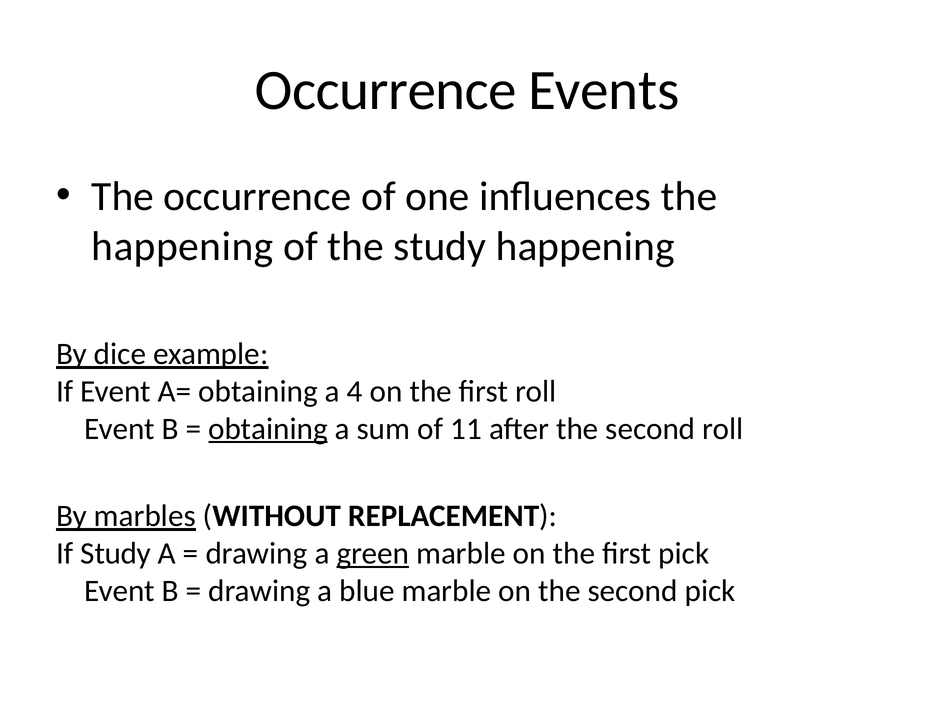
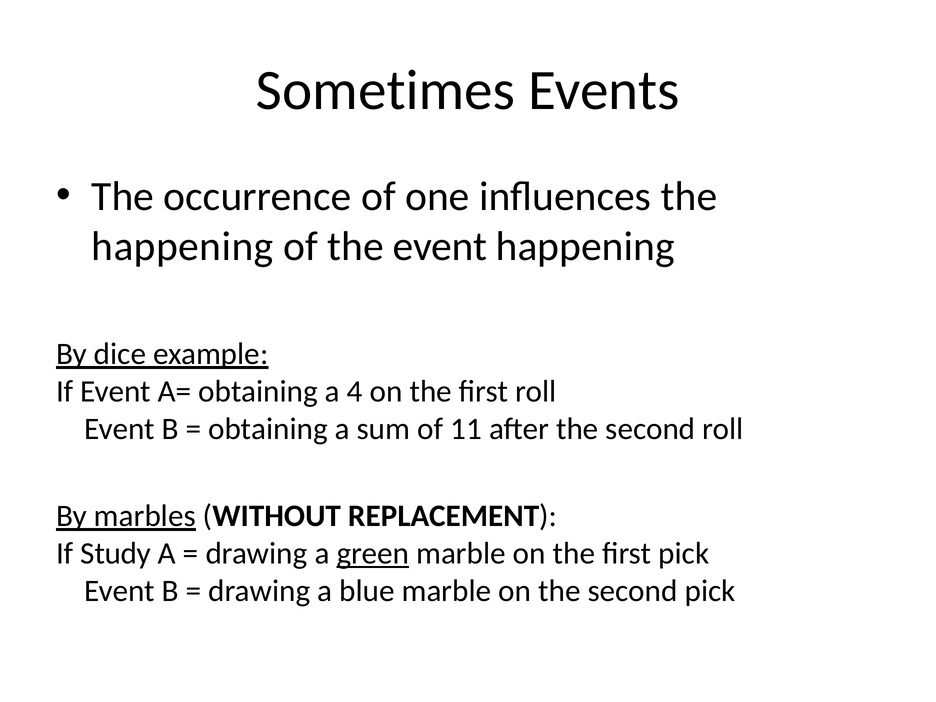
Occurrence: Occurrence -> Sometimes (386, 91)
the study: study -> event (440, 246)
obtaining underline: present -> none (268, 429)
